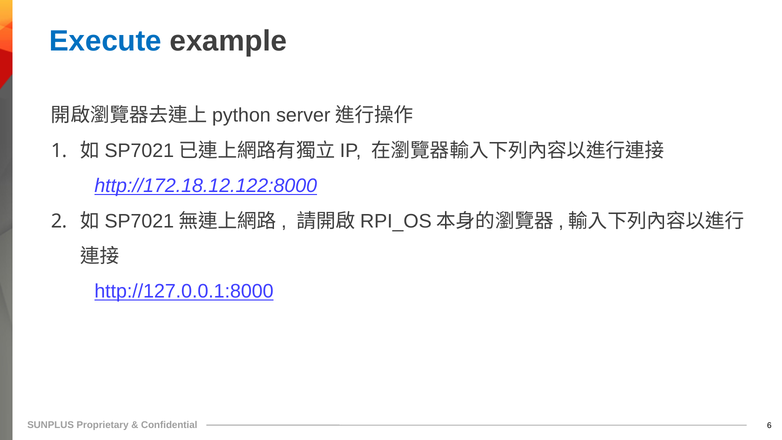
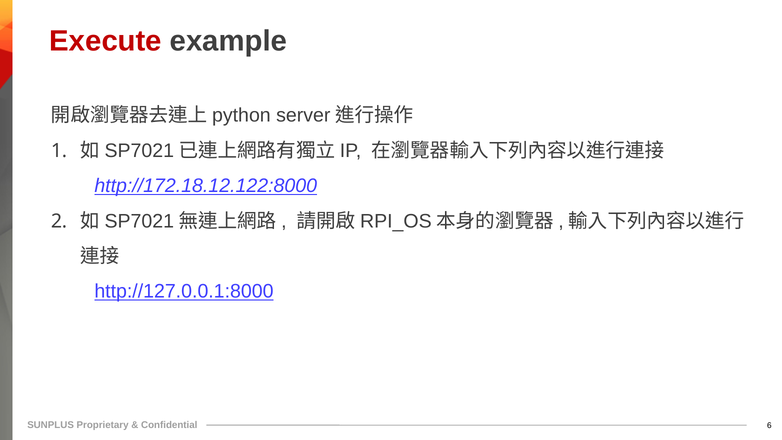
Execute colour: blue -> red (106, 41)
